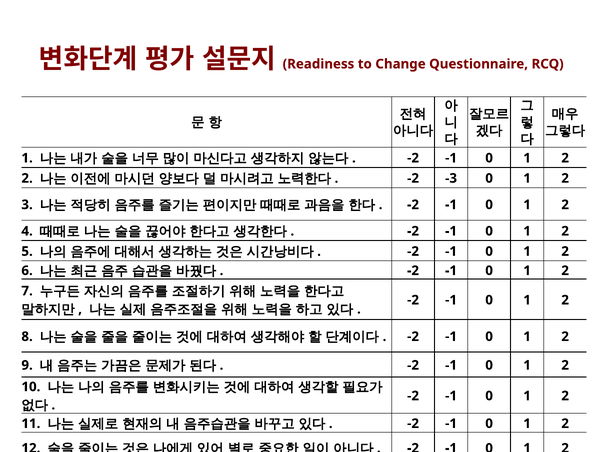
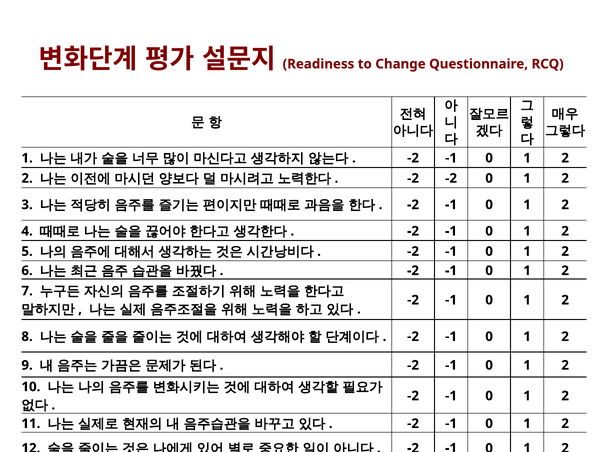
-2 -3: -3 -> -2 (451, 178)
